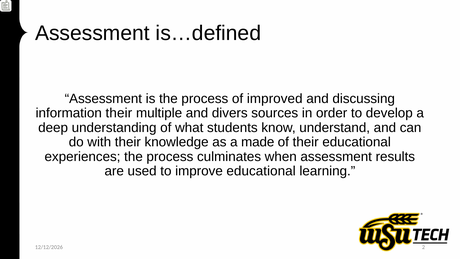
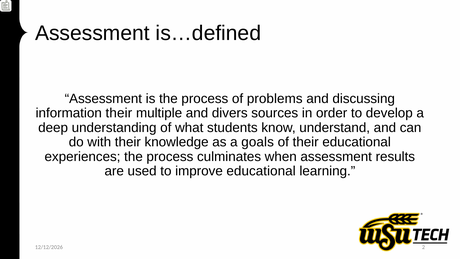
improved: improved -> problems (275, 99)
made: made -> goals (258, 142)
